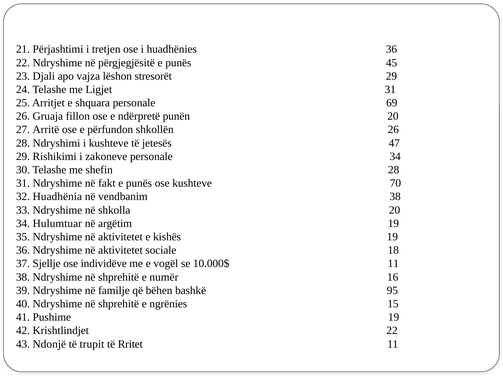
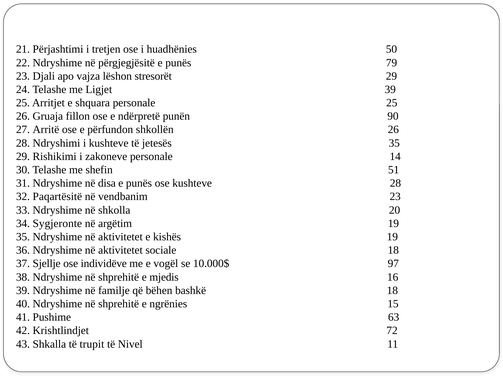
huadhënies 36: 36 -> 50 (391, 49)
45: 45 -> 79 (392, 63)
Ligjet 31: 31 -> 39 (390, 90)
personale 69: 69 -> 25 (392, 103)
punën 20: 20 -> 90 (393, 116)
jetesës 47: 47 -> 35 (394, 143)
personale 34: 34 -> 14 (395, 157)
shefin 28: 28 -> 51 (394, 170)
fakt: fakt -> disa (107, 183)
kushteve 70: 70 -> 28 (395, 183)
Huadhënia: Huadhënia -> Paqartësitë (57, 197)
vendbanim 38: 38 -> 23 (395, 197)
Hulumtuar: Hulumtuar -> Sygjeronte (57, 224)
10.000$ 11: 11 -> 97 (393, 264)
numër: numër -> mjedis (164, 277)
bashkë 95: 95 -> 18 (392, 291)
Pushime 19: 19 -> 63 (394, 317)
Krishtlindjet 22: 22 -> 72 (392, 331)
Ndonjë: Ndonjë -> Shkalla (49, 344)
Rritet: Rritet -> Nivel (130, 344)
